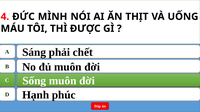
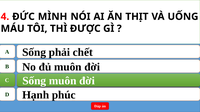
A Sáng: Sáng -> Sống (34, 53)
